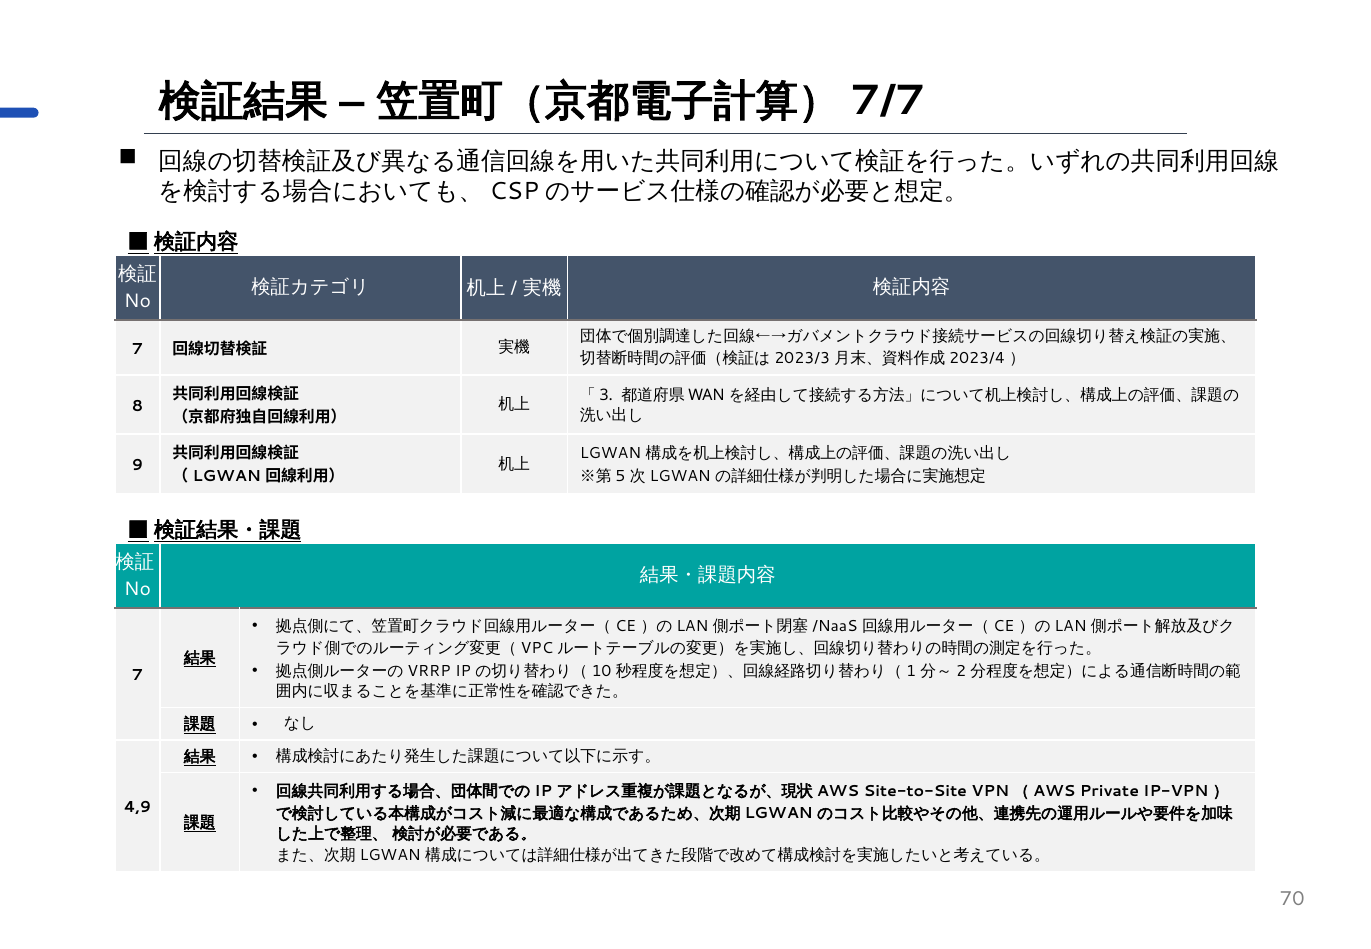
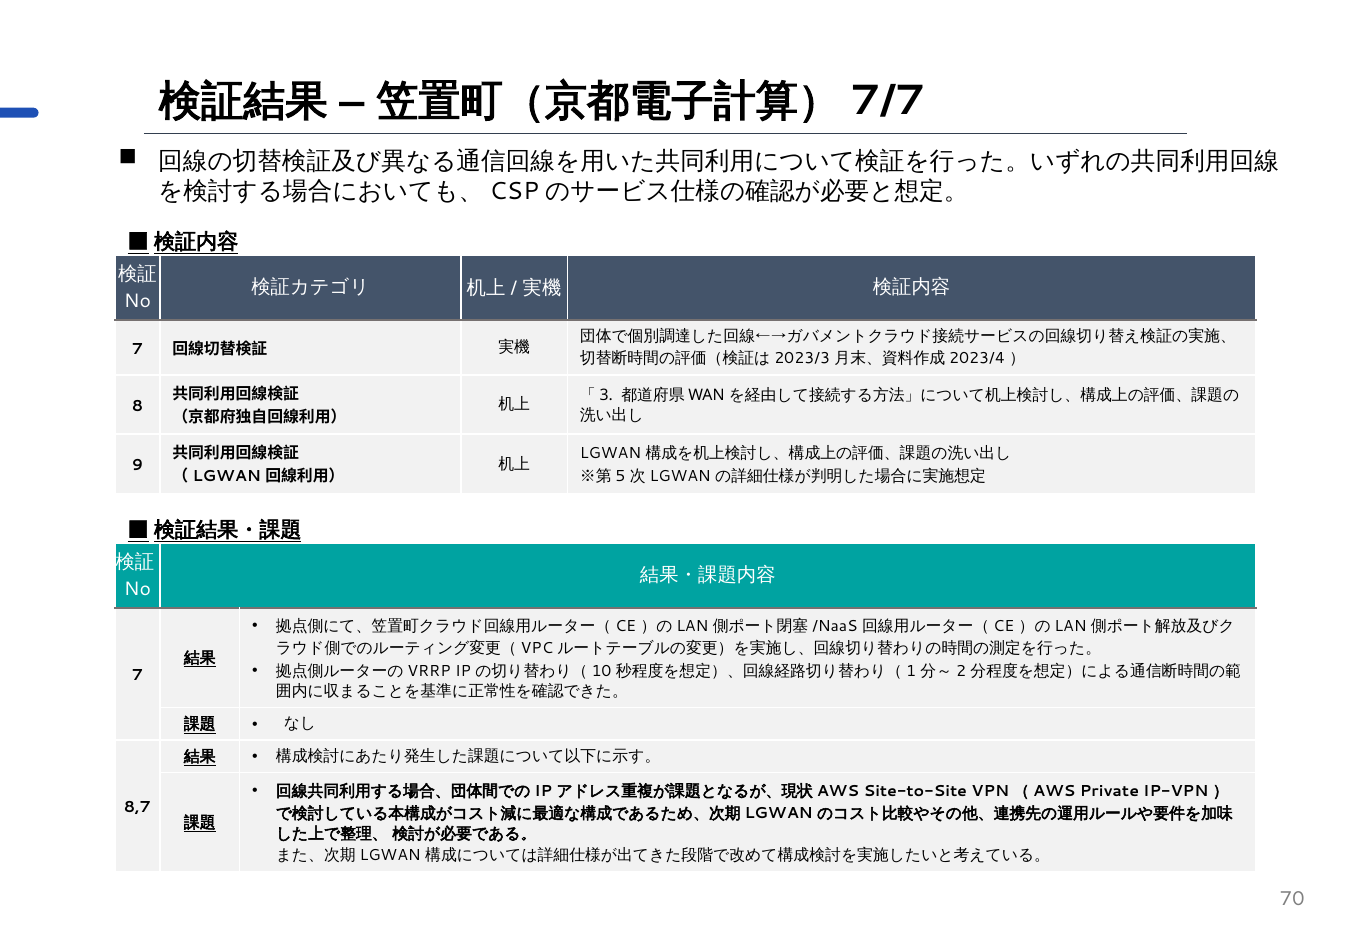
4,9: 4,9 -> 8,7 (137, 807)
